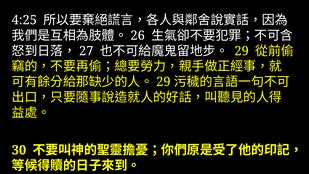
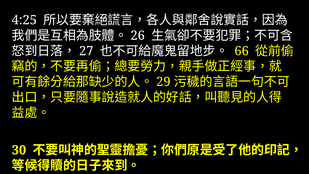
29: 29 -> 66 (242, 51)
